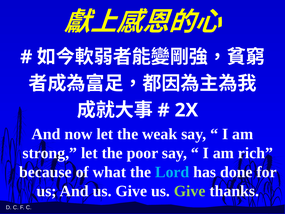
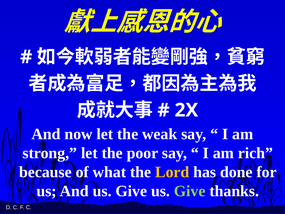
Lord colour: light blue -> yellow (172, 172)
